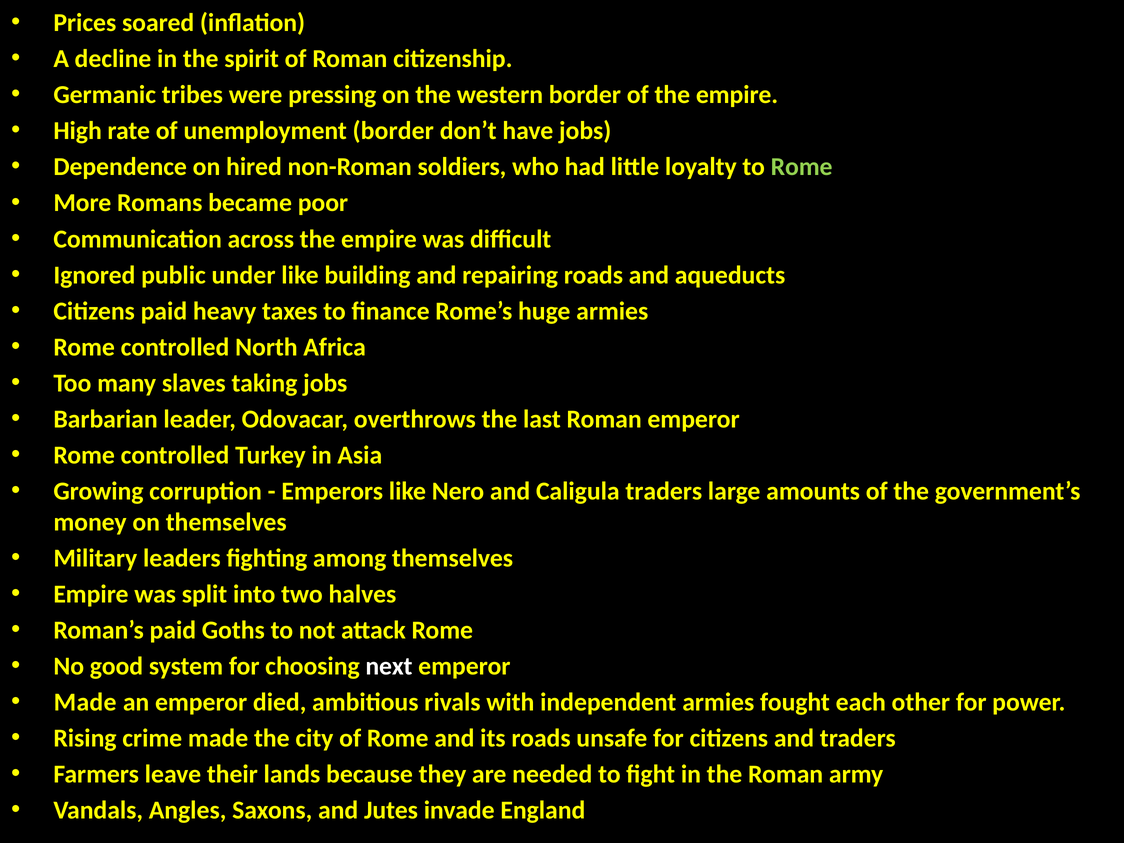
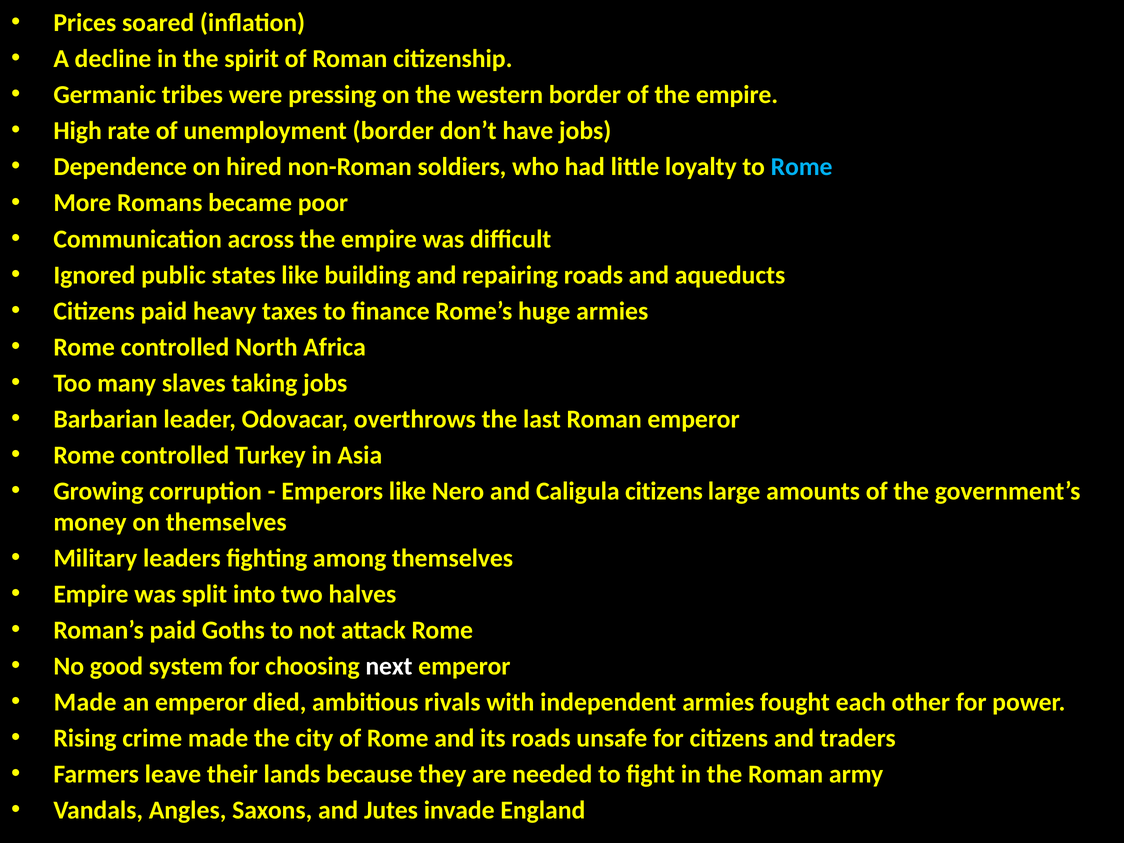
Rome colour: light green -> light blue (802, 167)
under: under -> states (244, 275)
Caligula traders: traders -> citizens (664, 491)
